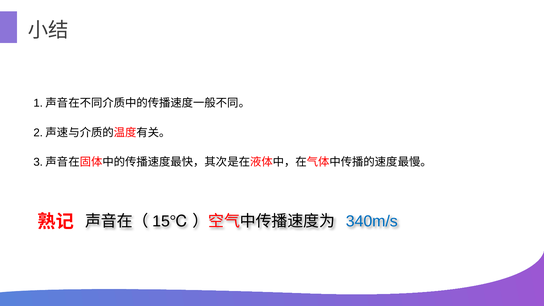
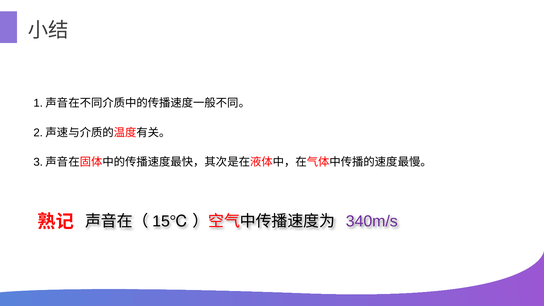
340m/s colour: blue -> purple (372, 221)
